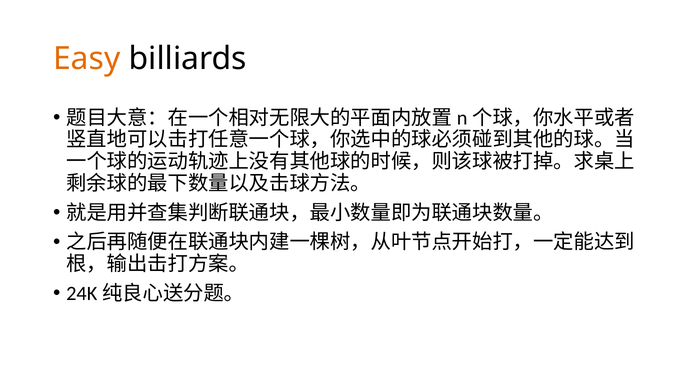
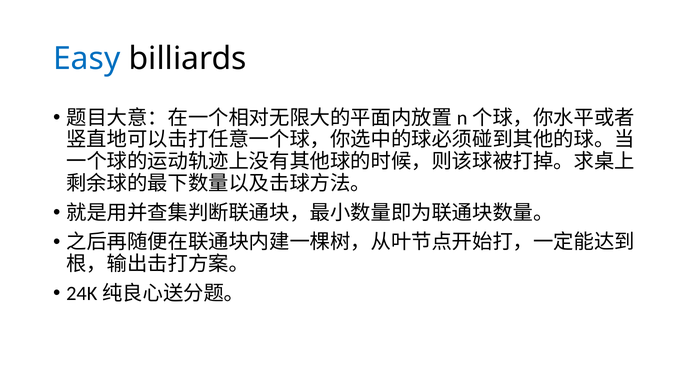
Easy colour: orange -> blue (87, 59)
